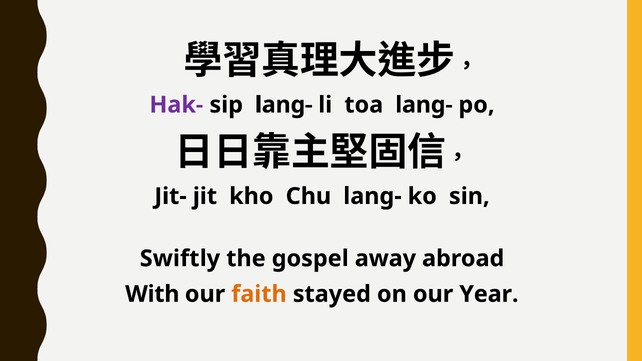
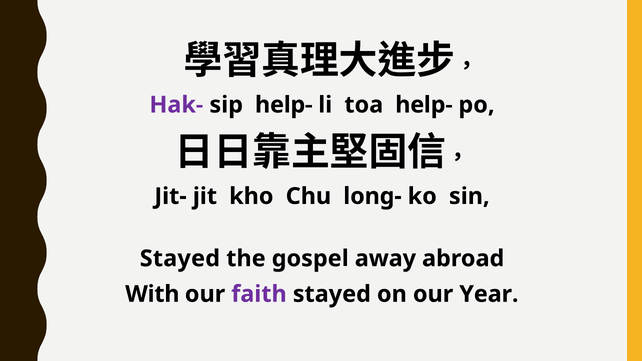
sip lang-: lang- -> help- (284, 105)
toa lang-: lang- -> help- (424, 105)
Chu lang-: lang- -> long- (373, 196)
Swiftly: Swiftly -> Stayed (180, 259)
faith colour: orange -> purple (259, 294)
